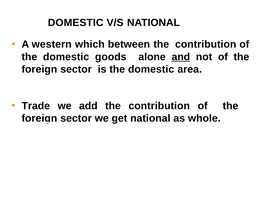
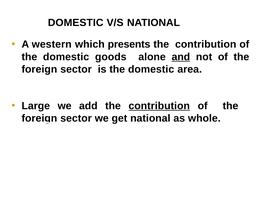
between: between -> presents (129, 44)
Trade: Trade -> Large (36, 106)
contribution underline: none -> present (159, 106)
